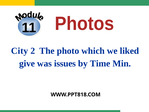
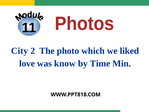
give: give -> love (27, 63)
issues: issues -> know (65, 63)
